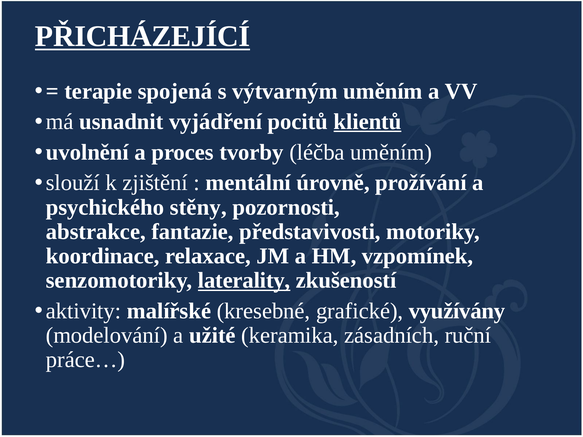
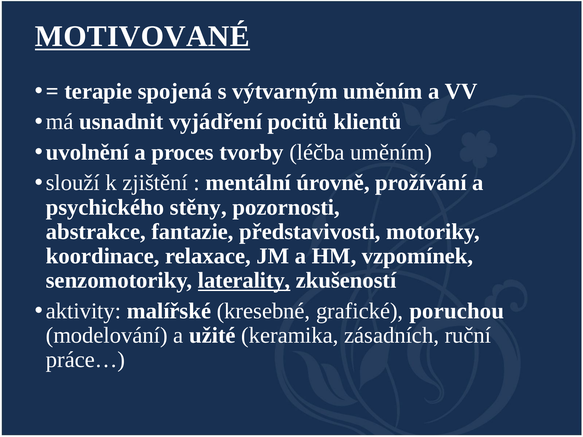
PŘICHÁZEJÍCÍ: PŘICHÁZEJÍCÍ -> MOTIVOVANÉ (142, 36)
klientů underline: present -> none (368, 122)
využívány: využívány -> poruchou (457, 311)
